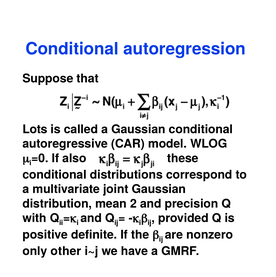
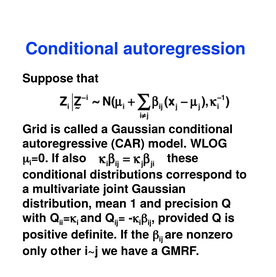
Lots: Lots -> Grid (35, 129)
2: 2 -> 1 (133, 203)
